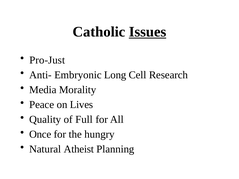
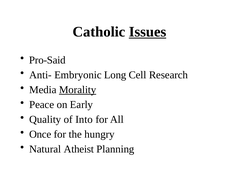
Pro-Just: Pro-Just -> Pro-Said (47, 60)
Morality underline: none -> present (78, 90)
Lives: Lives -> Early (81, 105)
Full: Full -> Into (84, 120)
